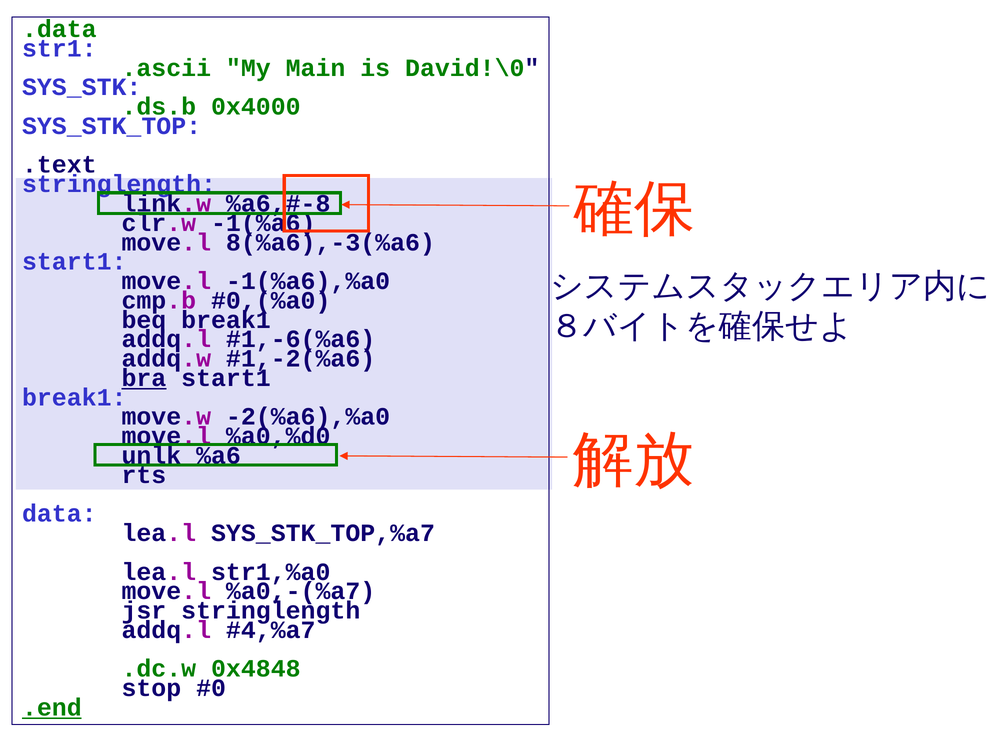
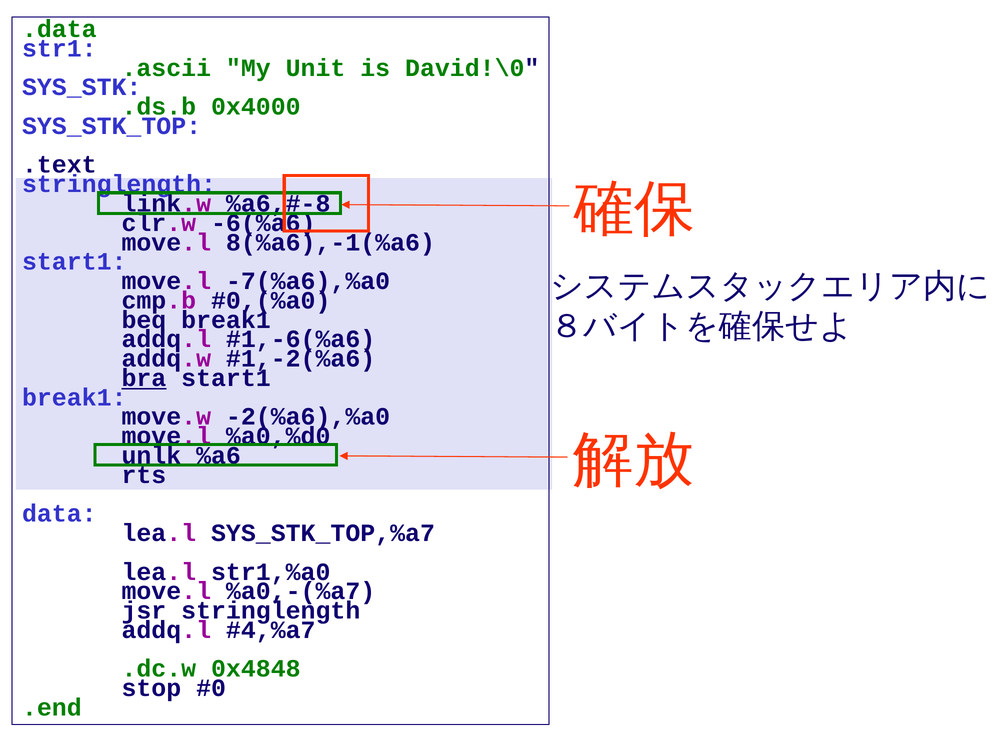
Main: Main -> Unit (316, 68)
-1(%a6: -1(%a6 -> -6(%a6 (263, 223)
8(%a6),-3(%a6: 8(%a6),-3(%a6 -> 8(%a6),-1(%a6 (330, 242)
-1(%a6),%a0: -1(%a6),%a0 -> -7(%a6),%a0 (308, 281)
.end underline: present -> none (52, 708)
